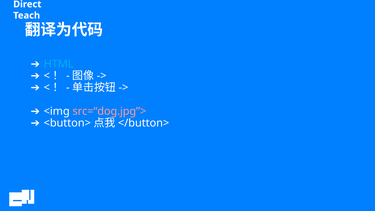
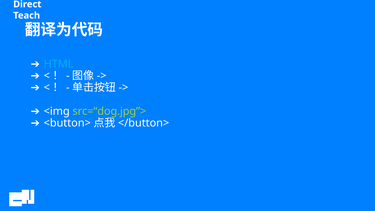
src=“dog.jpg”> colour: pink -> light green (109, 111)
